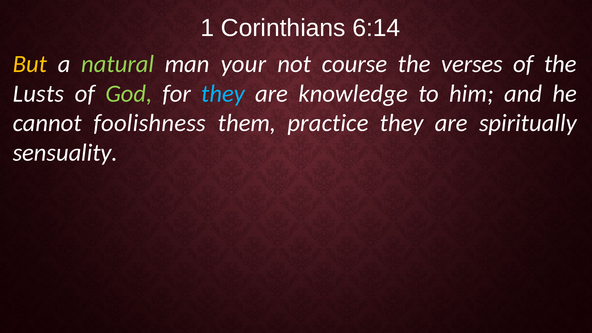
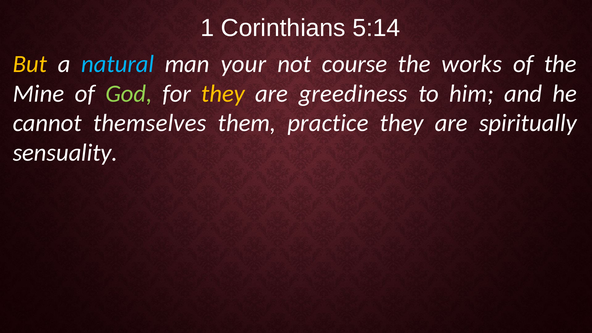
6:14: 6:14 -> 5:14 (376, 28)
natural colour: light green -> light blue (118, 64)
verses: verses -> works (472, 64)
Lusts: Lusts -> Mine (39, 94)
they colour: light blue -> yellow (223, 94)
knowledge: knowledge -> greediness (353, 94)
foolishness: foolishness -> themselves (150, 123)
